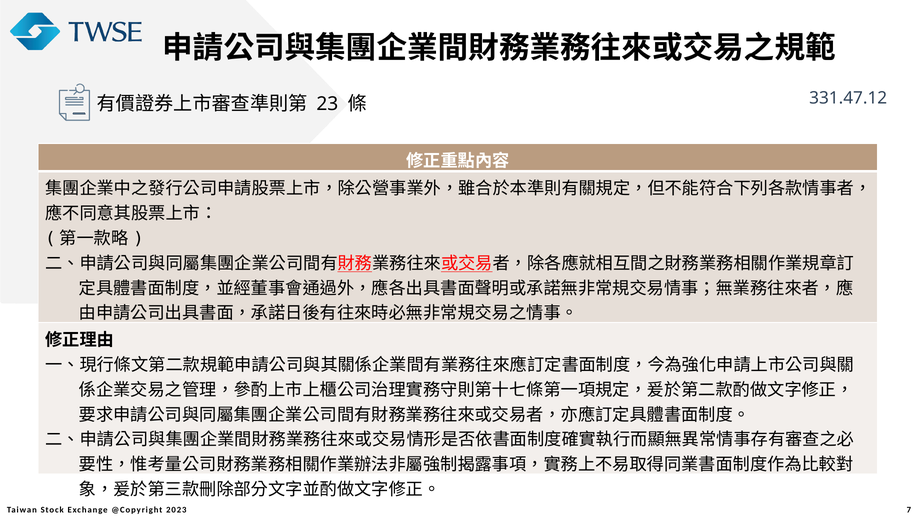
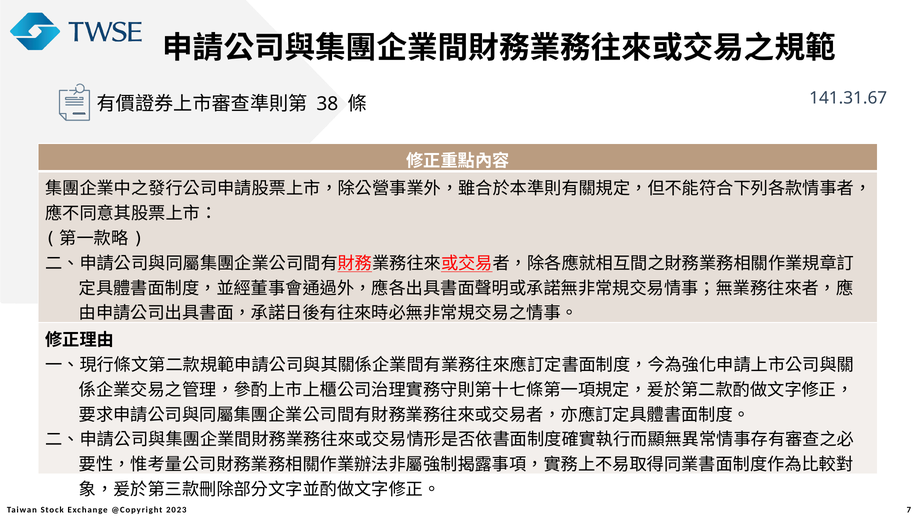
331.47.12: 331.47.12 -> 141.31.67 (848, 98)
23: 23 -> 38 (327, 104)
